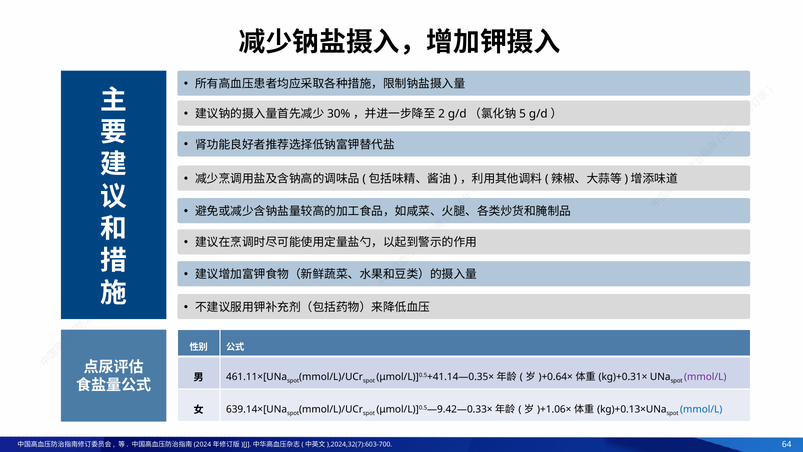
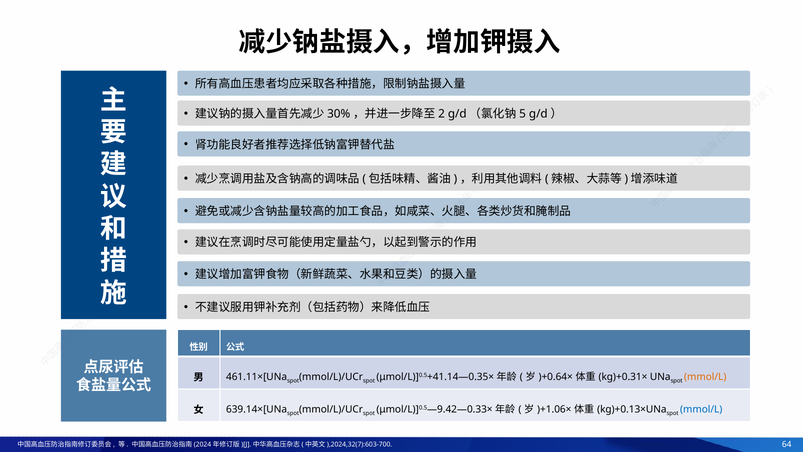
mmol/L colour: purple -> orange (705, 377)
